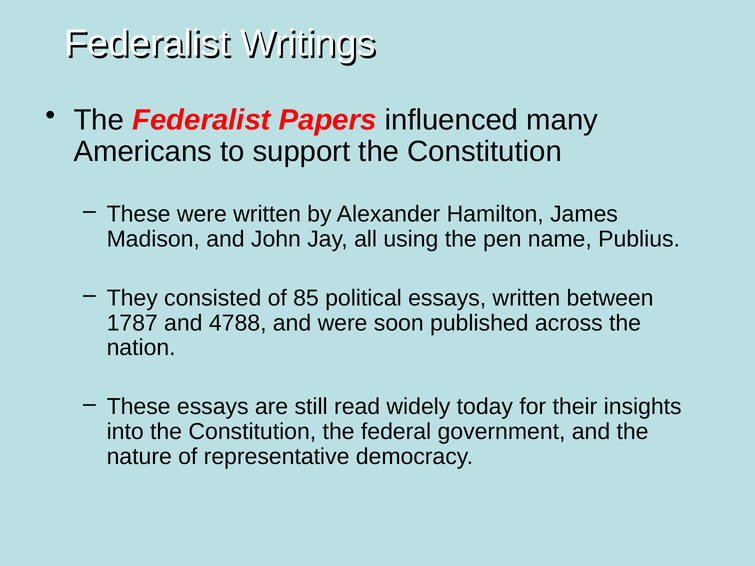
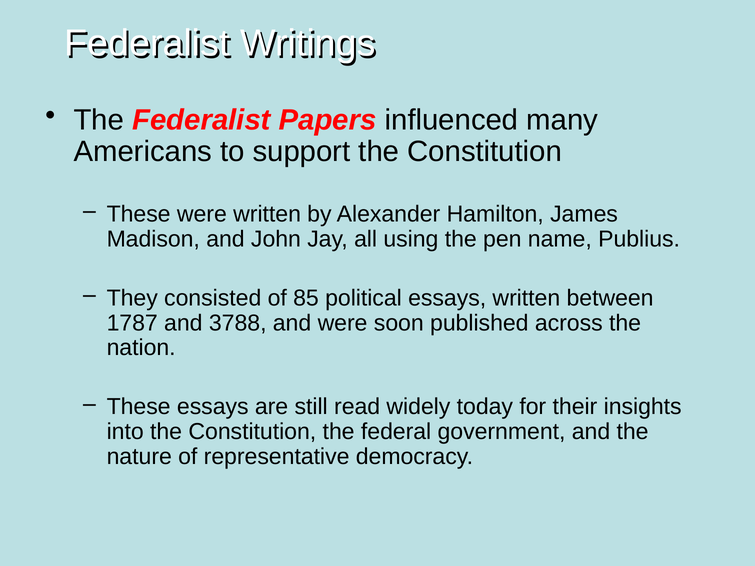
4788: 4788 -> 3788 (238, 323)
